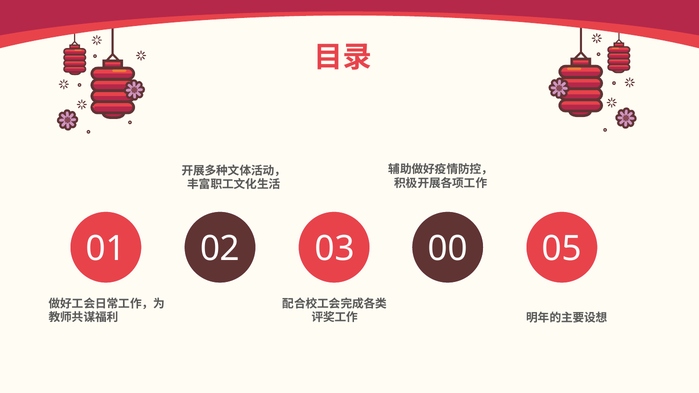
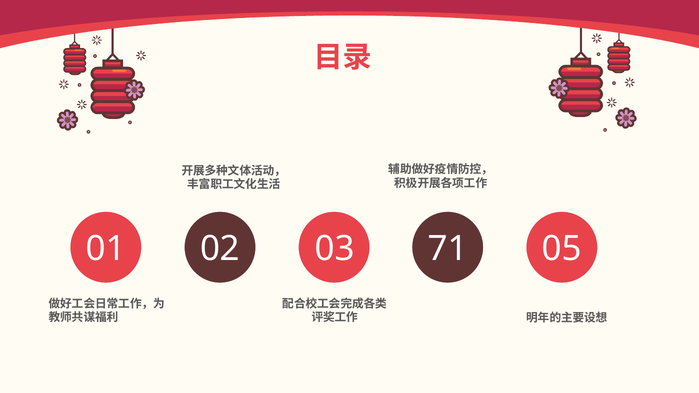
00: 00 -> 71 (448, 249)
